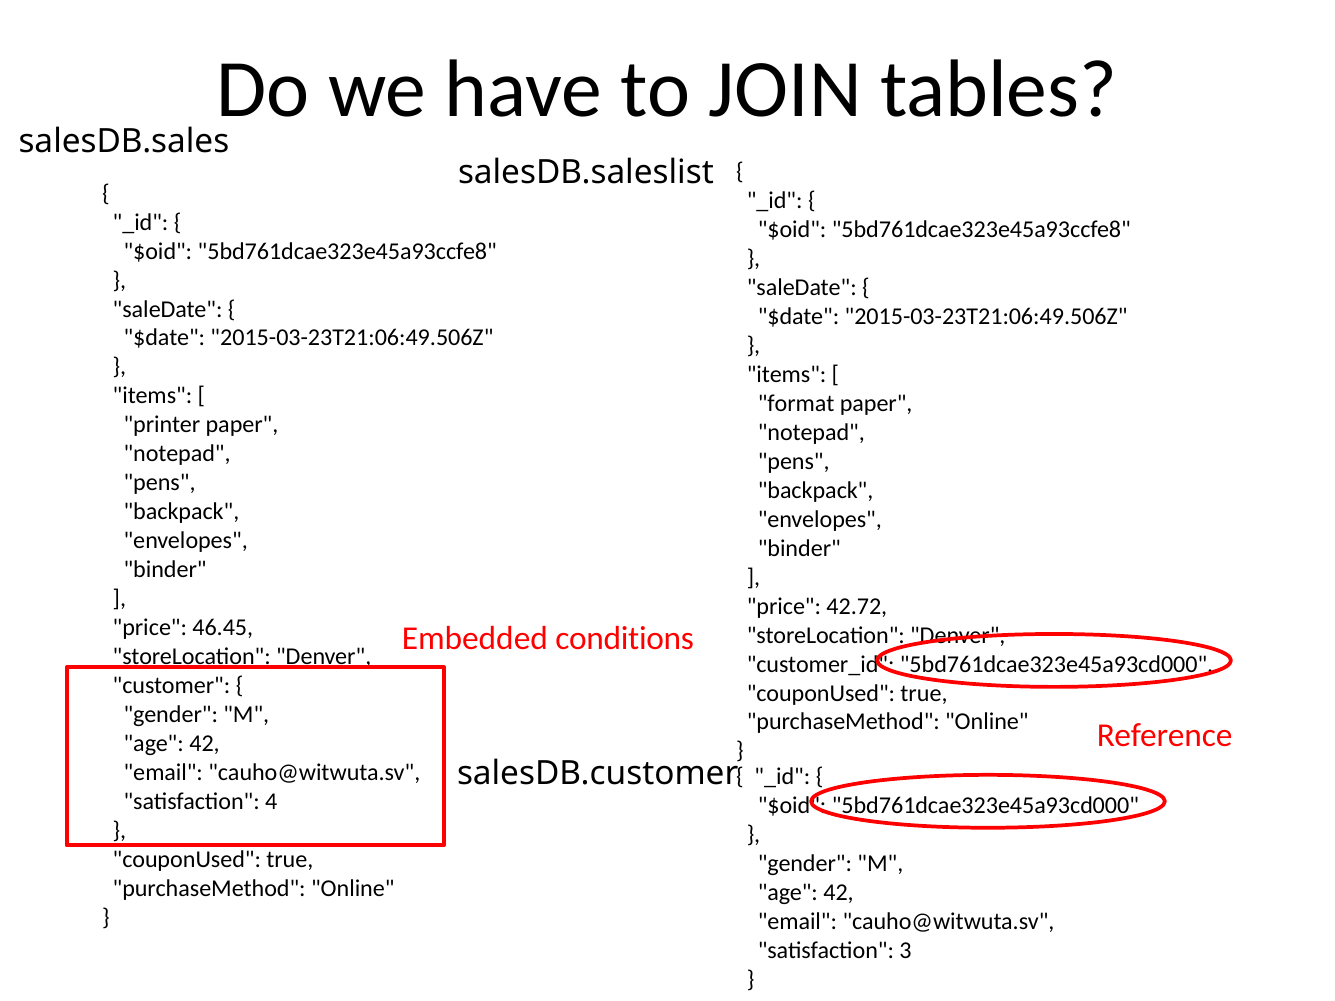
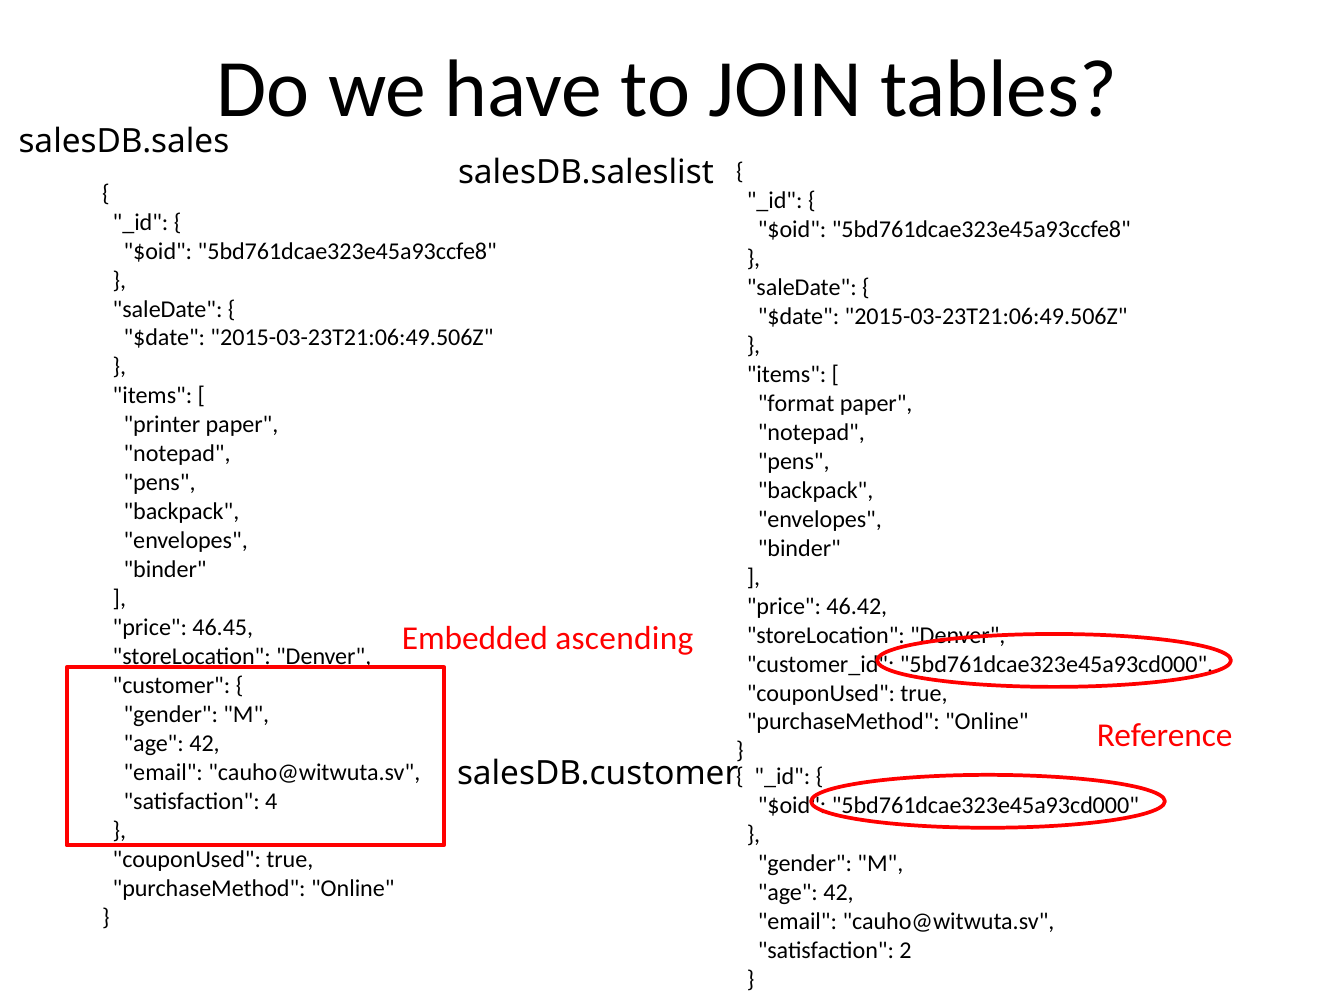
42.72: 42.72 -> 46.42 (857, 606)
conditions: conditions -> ascending (624, 639)
3: 3 -> 2 (905, 951)
